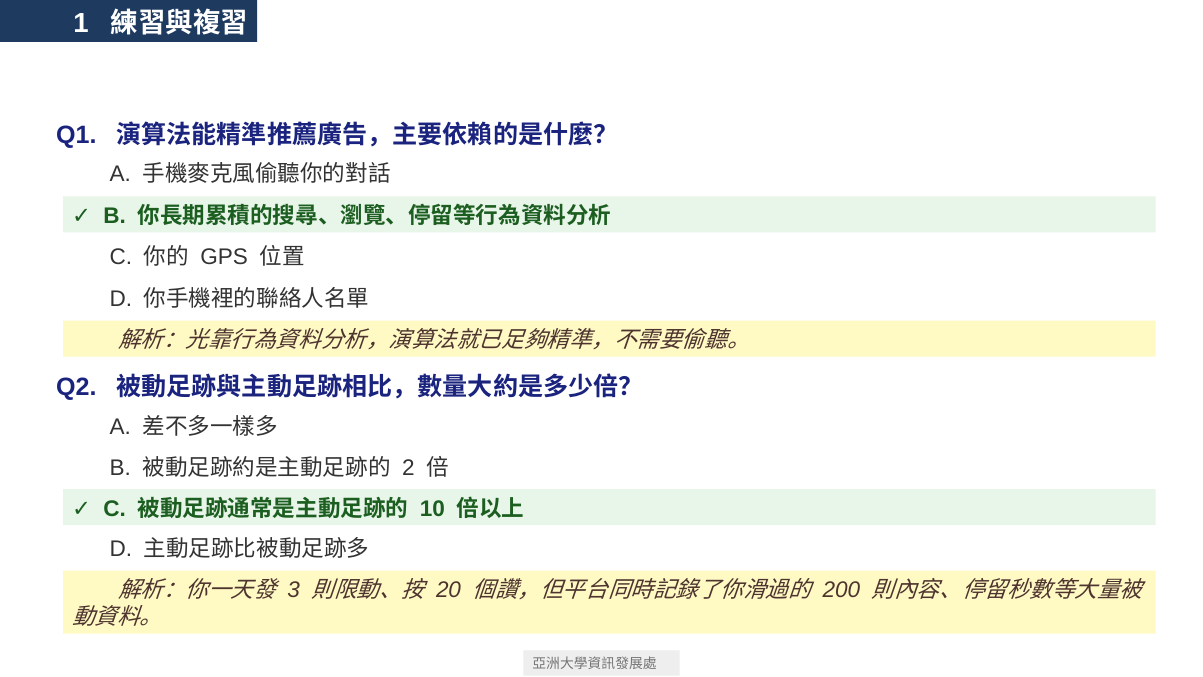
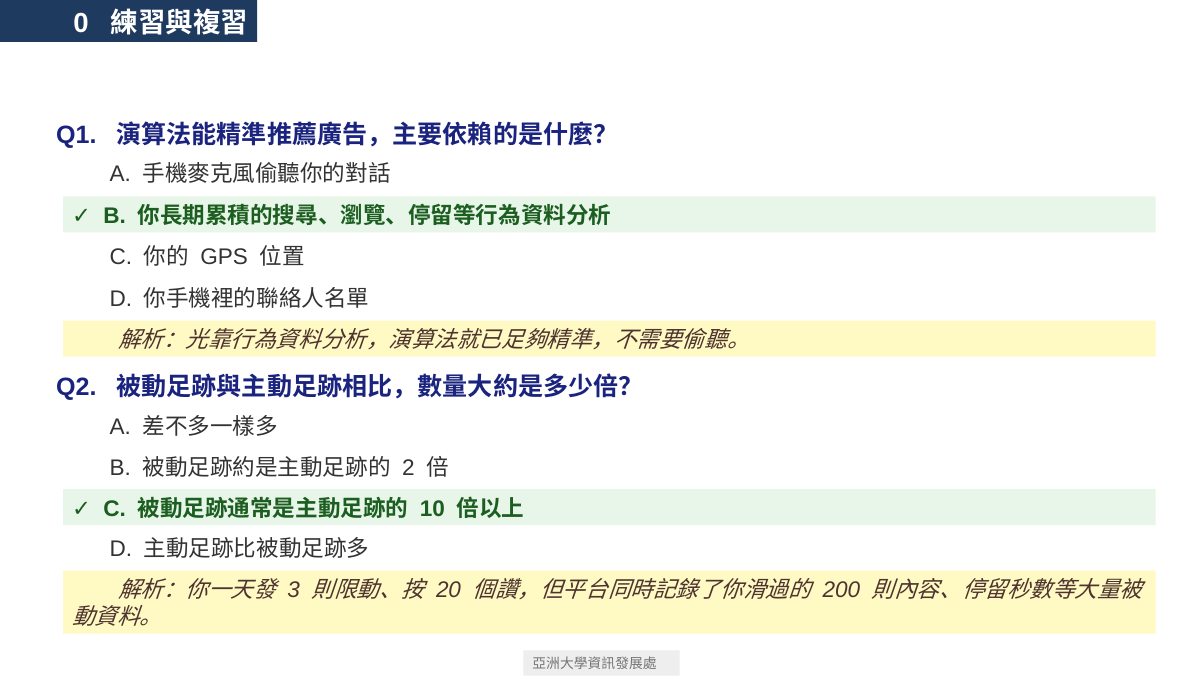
1: 1 -> 0 (81, 23)
